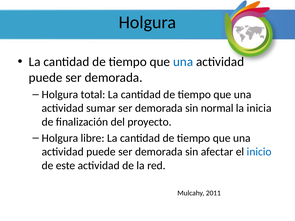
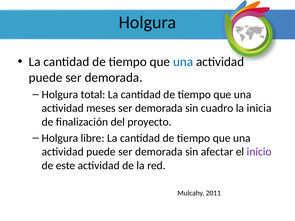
sumar: sumar -> meses (101, 108)
normal: normal -> cuadro (217, 108)
inicio colour: blue -> purple (259, 152)
